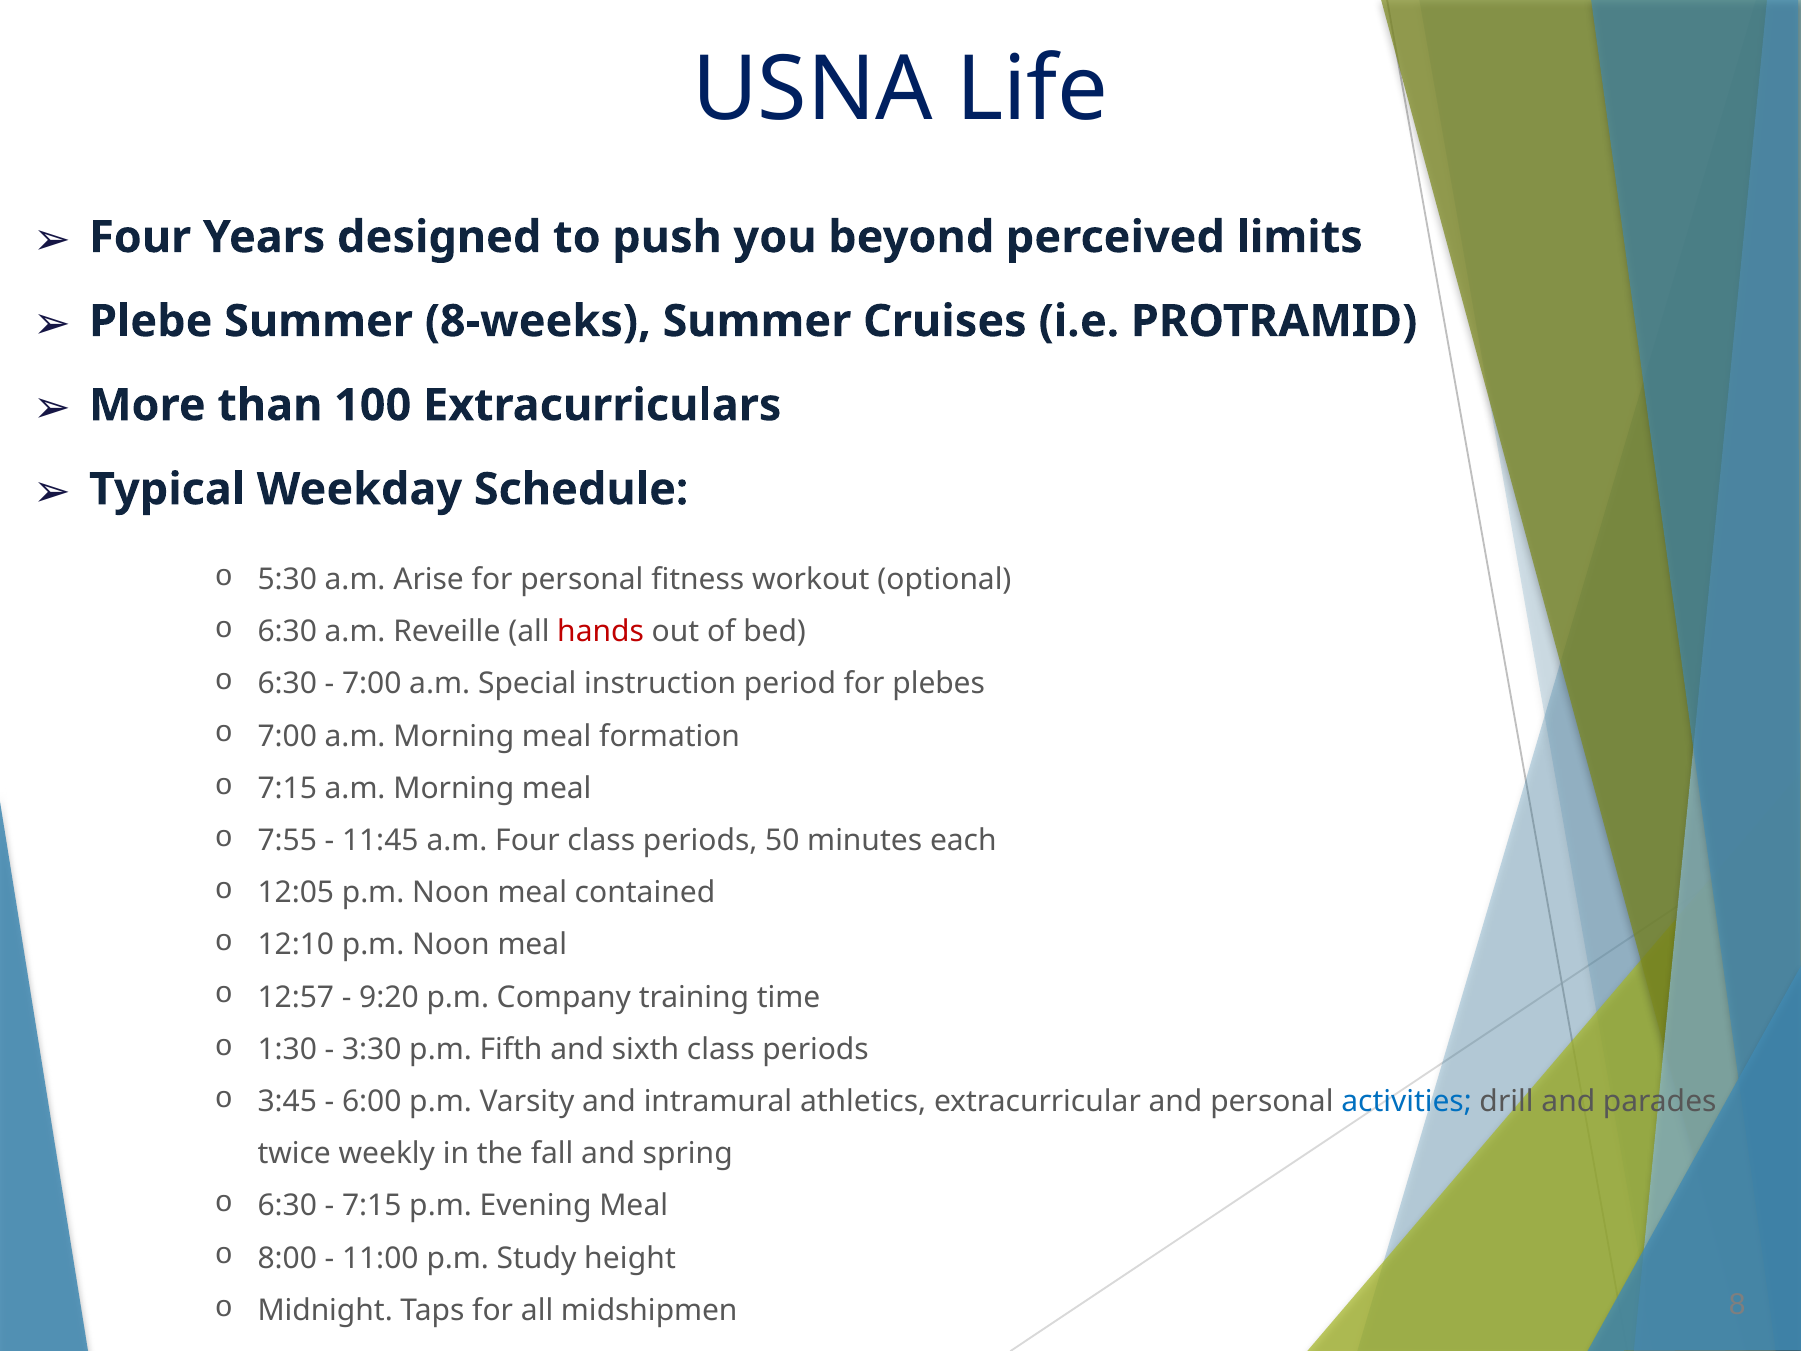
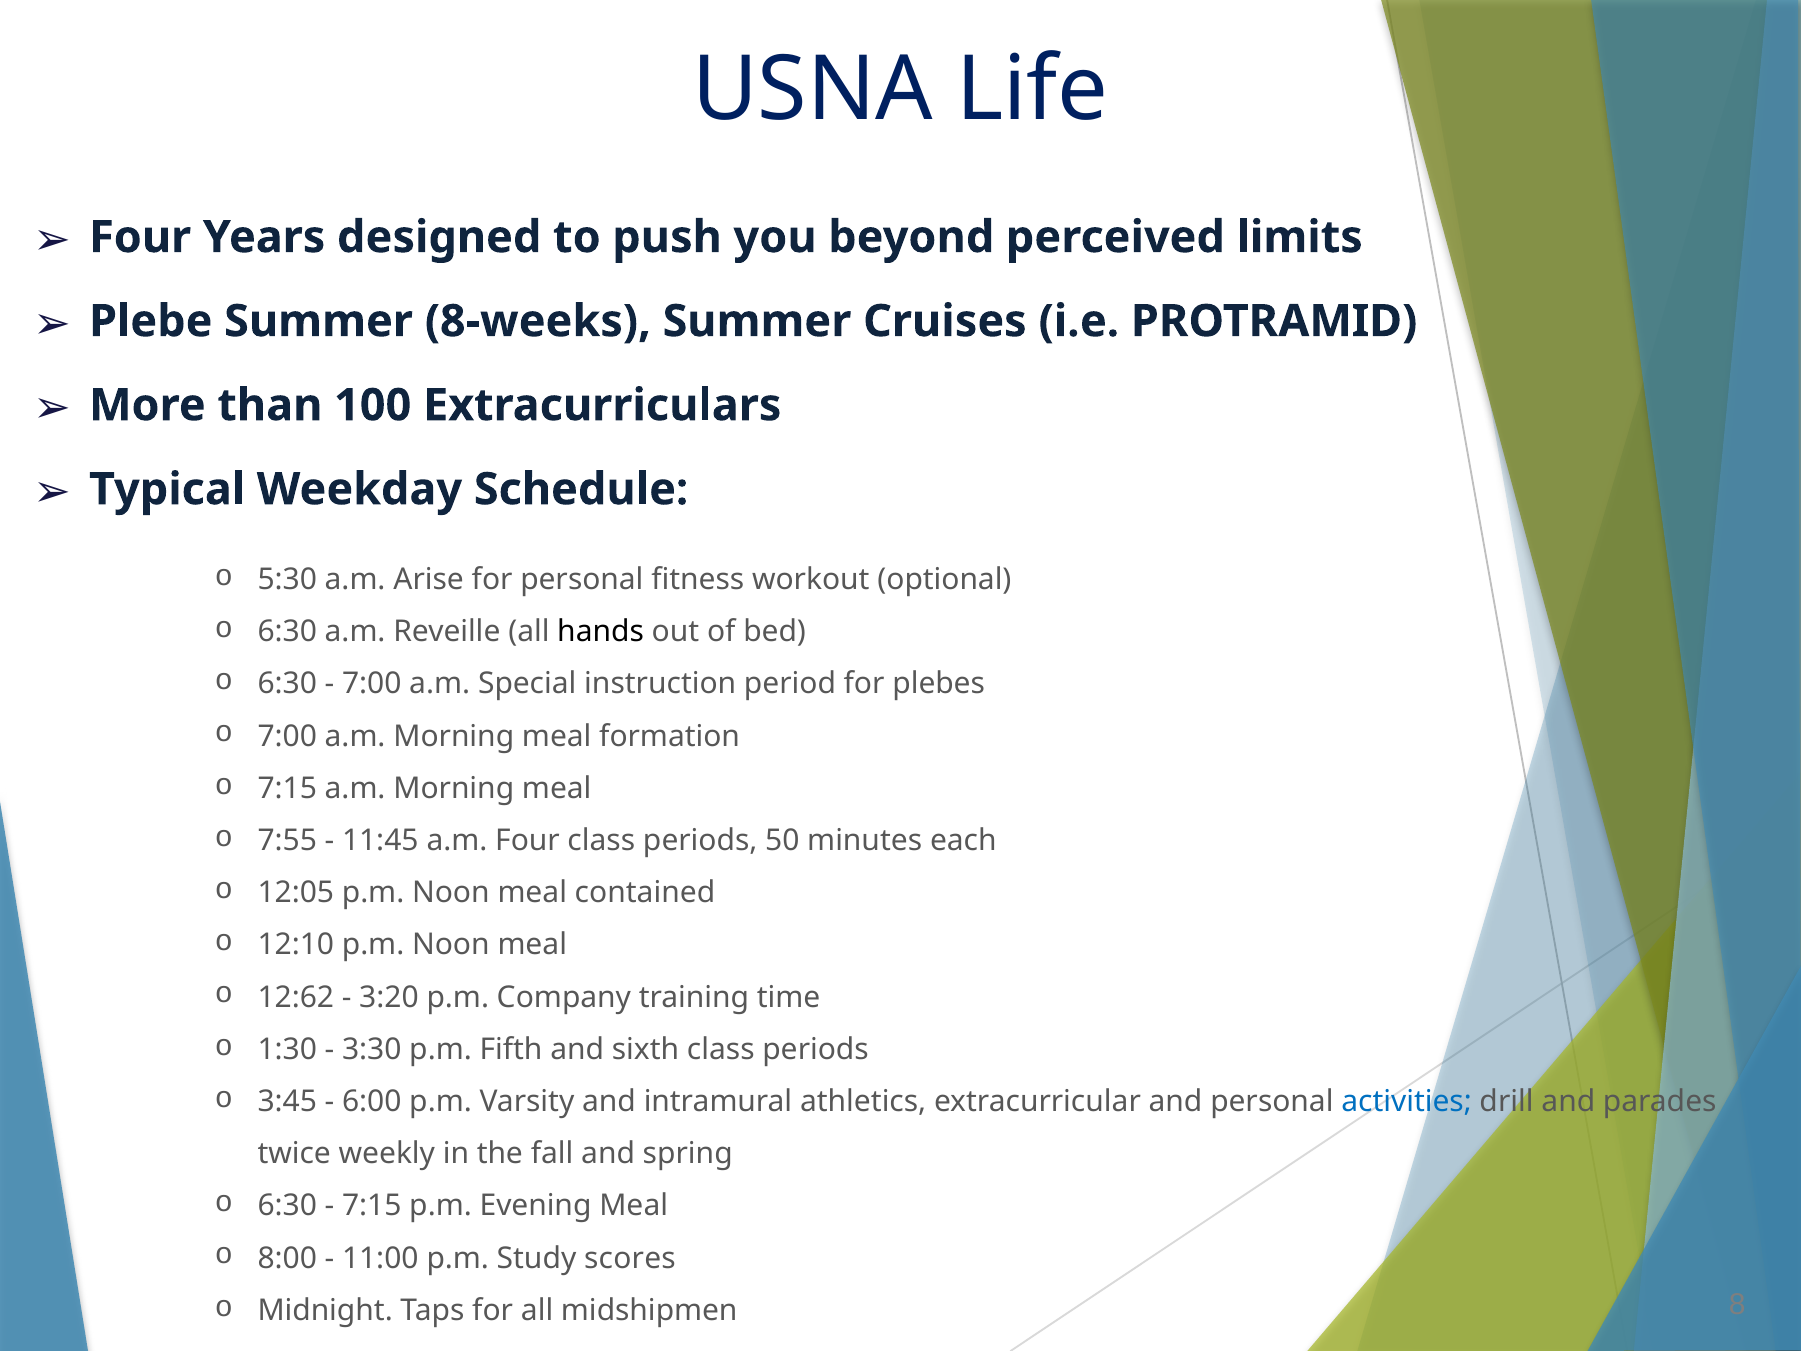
hands colour: red -> black (601, 632)
12:57: 12:57 -> 12:62 (296, 997)
9:20: 9:20 -> 3:20 (389, 997)
height: height -> scores (630, 1258)
